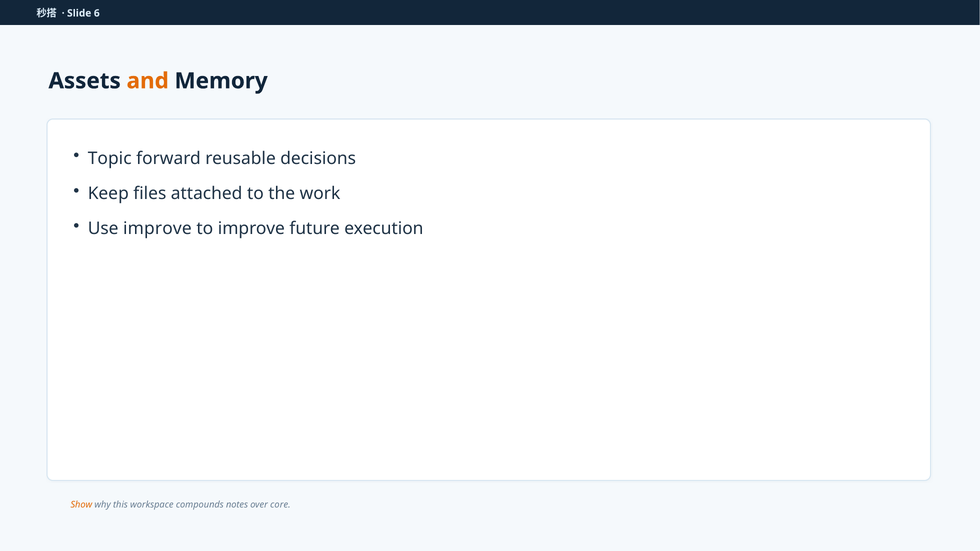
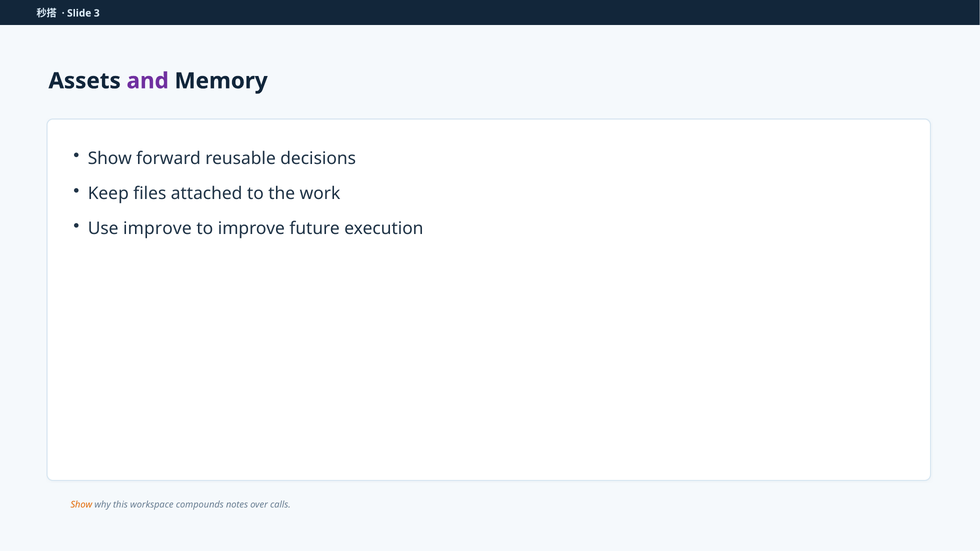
6: 6 -> 3 (97, 13)
and colour: orange -> purple (148, 81)
Topic: Topic -> Show (110, 159)
core: core -> calls (280, 505)
